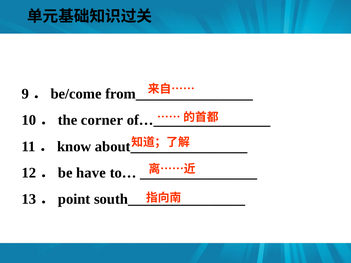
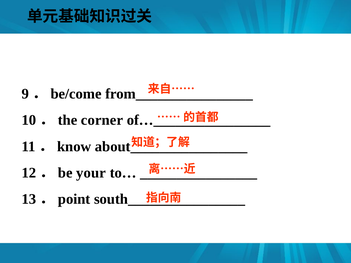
have: have -> your (91, 173)
